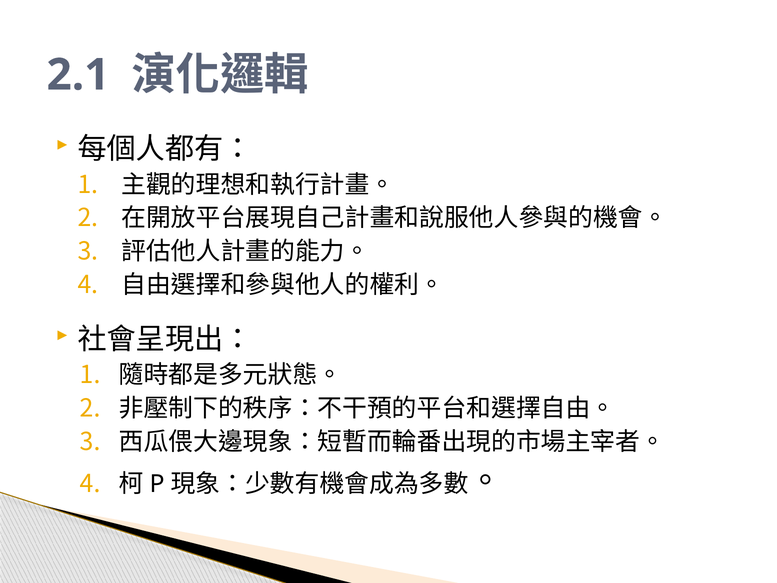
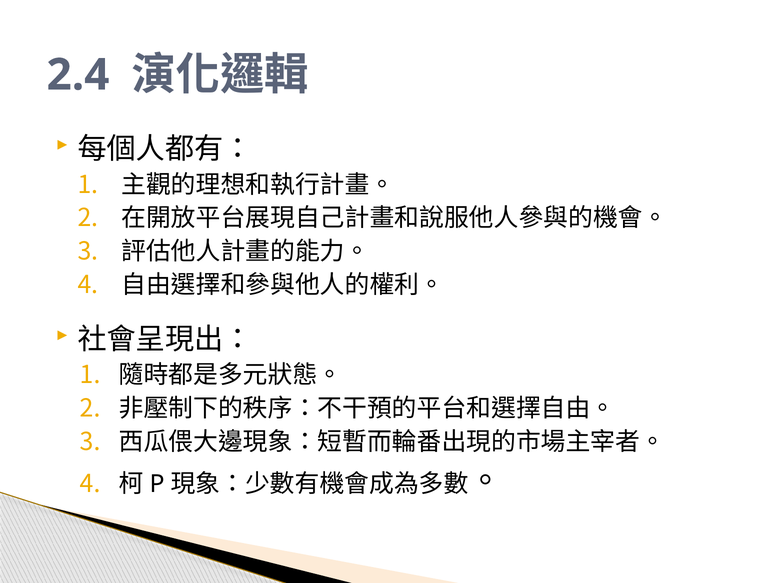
2.1: 2.1 -> 2.4 (78, 75)
